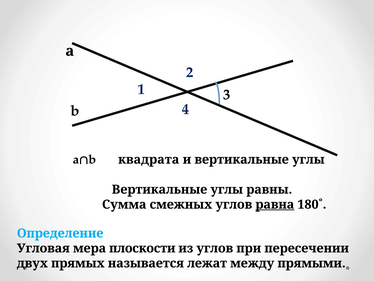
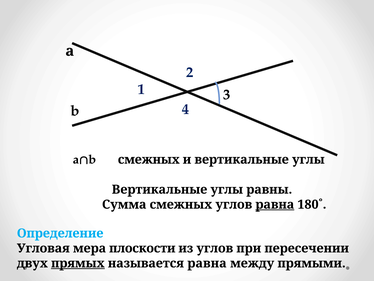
a∩b квадрата: квадрата -> смежных (149, 159)
прямых underline: none -> present (78, 263)
называется лежат: лежат -> равна (207, 263)
